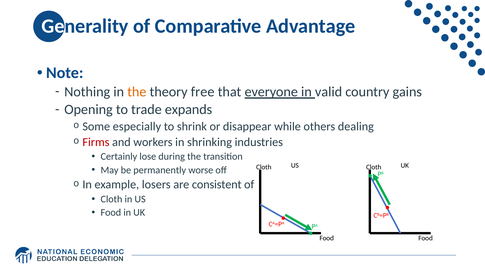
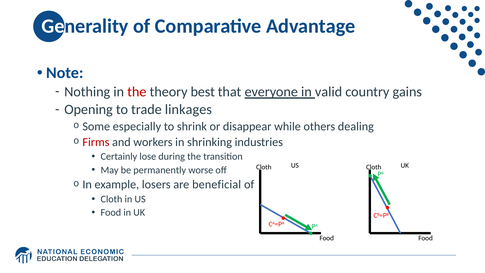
the colour: orange -> red (137, 92)
free: free -> best (203, 92)
expands: expands -> linkages (188, 110)
consistent: consistent -> beneficial (217, 184)
